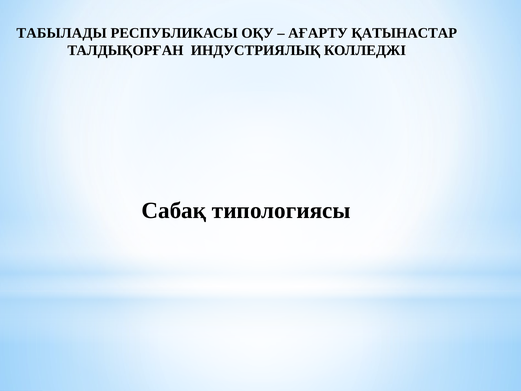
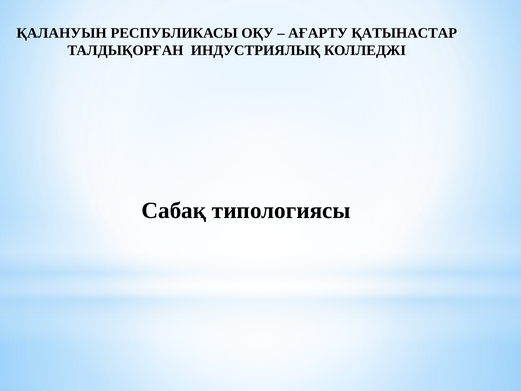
ТАБЫЛАДЫ: ТАБЫЛАДЫ -> ҚАЛАНУЫН (62, 33)
